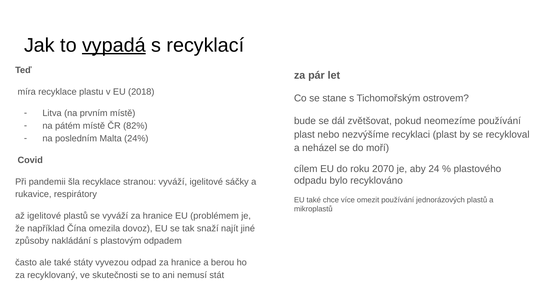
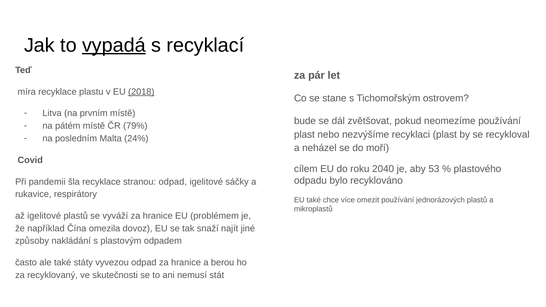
2018 underline: none -> present (141, 92)
82%: 82% -> 79% (135, 126)
2070: 2070 -> 2040 (383, 169)
24: 24 -> 53 (434, 169)
stranou vyváží: vyváží -> odpad (173, 182)
